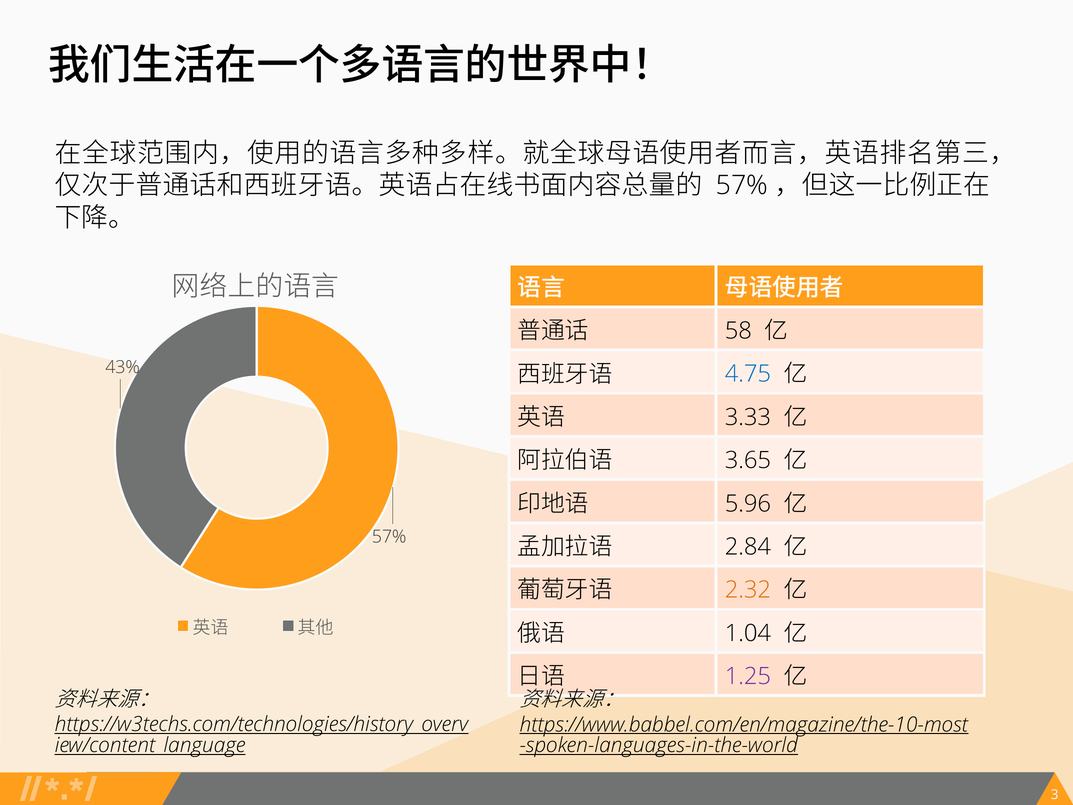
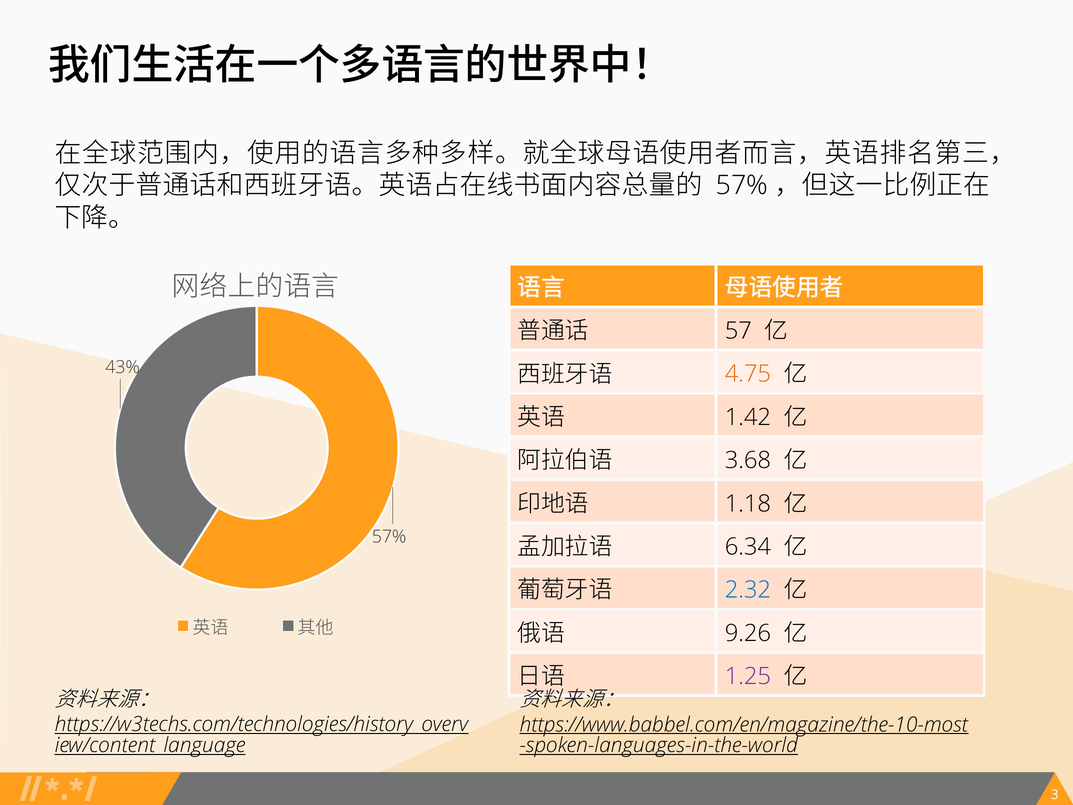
58: 58 -> 57 (738, 331)
4.75 colour: blue -> orange (748, 374)
3.33: 3.33 -> 1.42 (748, 417)
3.65: 3.65 -> 3.68 (748, 460)
5.96: 5.96 -> 1.18 (748, 504)
2.84: 2.84 -> 6.34 (748, 547)
2.32 colour: orange -> blue (748, 590)
1.04: 1.04 -> 9.26 (748, 633)
